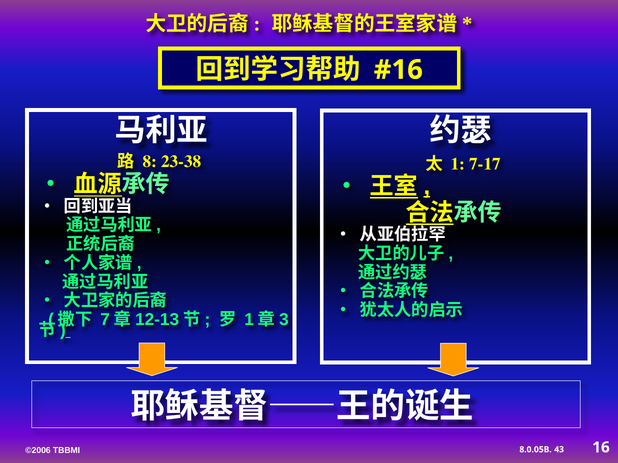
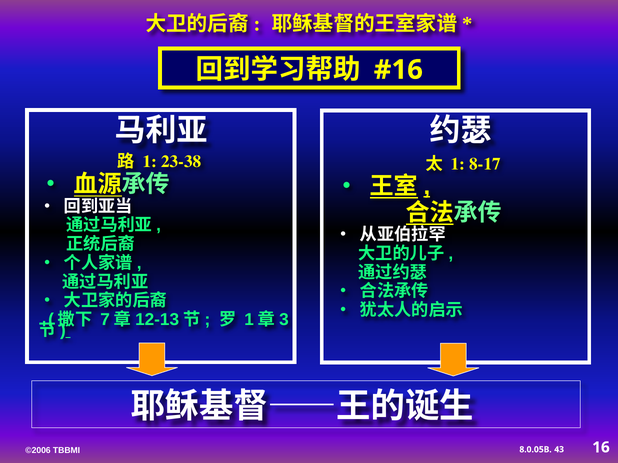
8: 8 -> 1 (150, 162)
7-17: 7-17 -> 8-17 (485, 164)
